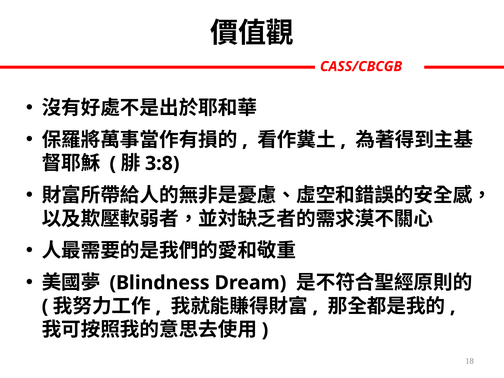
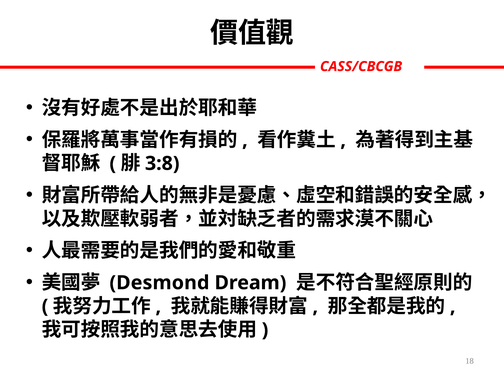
Blindness: Blindness -> Desmond (159, 283)
